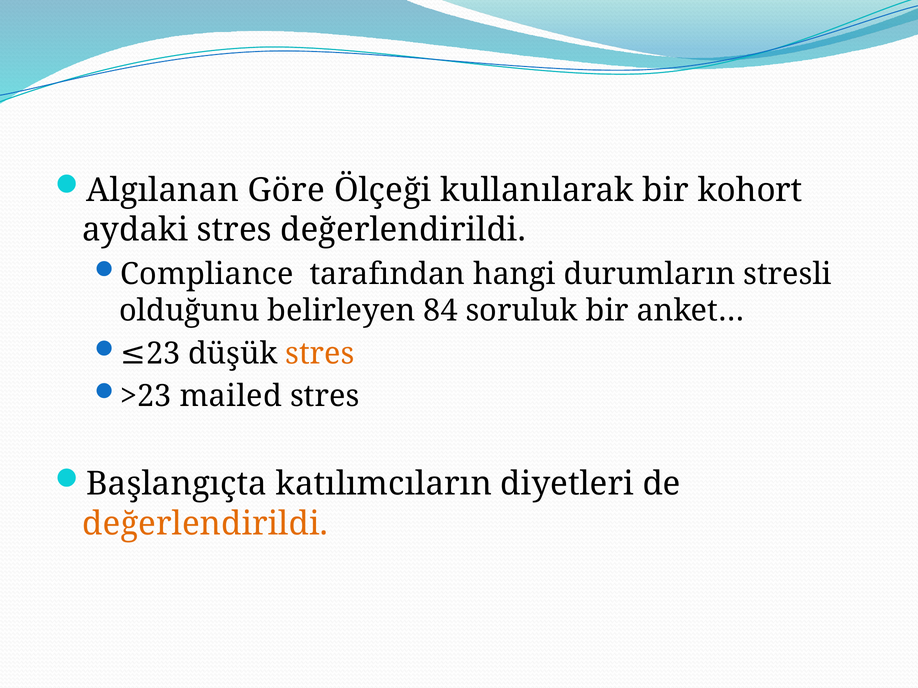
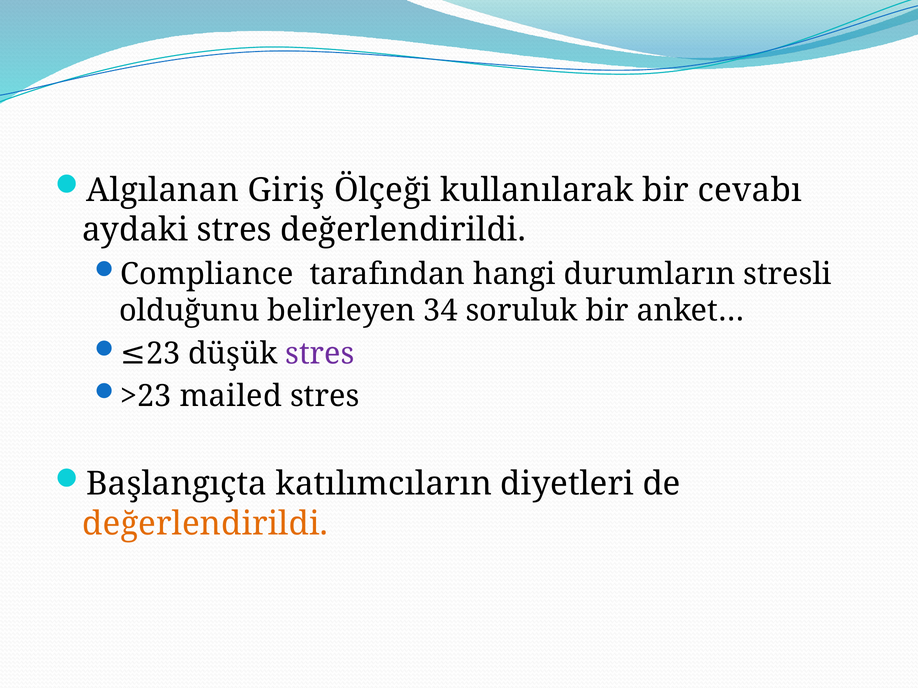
Göre: Göre -> Giriş (286, 190)
kohort: kohort -> cevabı (750, 190)
84: 84 -> 34 (441, 311)
stres colour: orange -> purple (320, 354)
